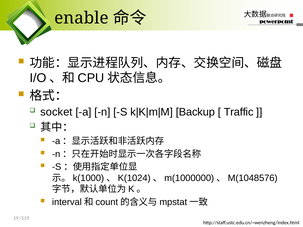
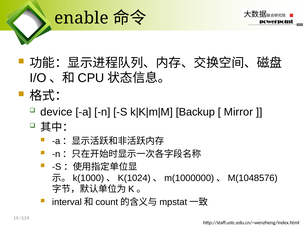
socket: socket -> device (56, 112)
Traffic: Traffic -> Mirror (239, 112)
